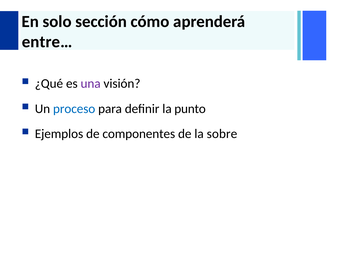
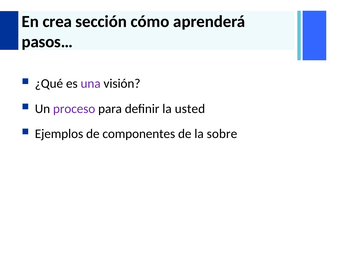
solo: solo -> crea (57, 21)
entre…: entre… -> pasos… (47, 42)
proceso colour: blue -> purple (74, 109)
punto: punto -> usted (190, 109)
